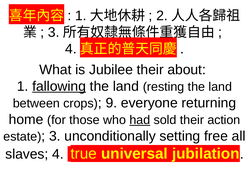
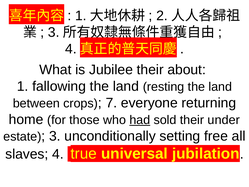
fallowing underline: present -> none (59, 86)
9: 9 -> 7 (111, 103)
action: action -> under (224, 120)
